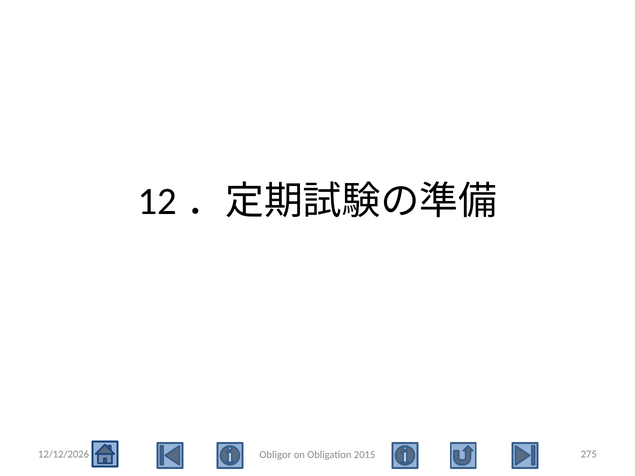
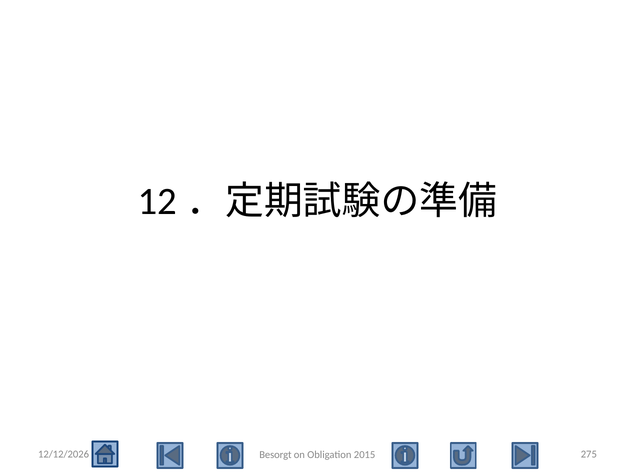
Obligor: Obligor -> Besorgt (275, 455)
